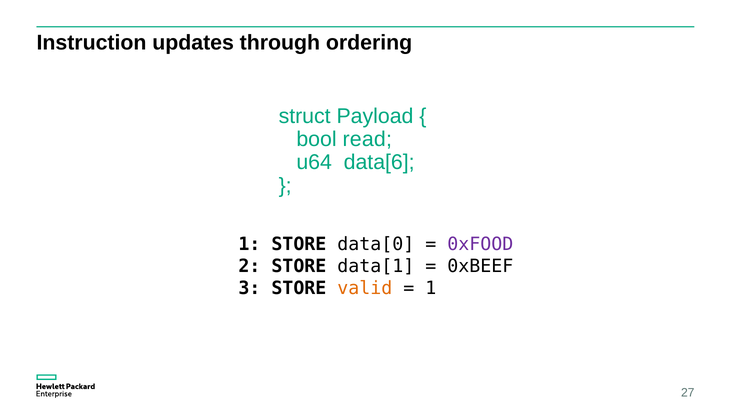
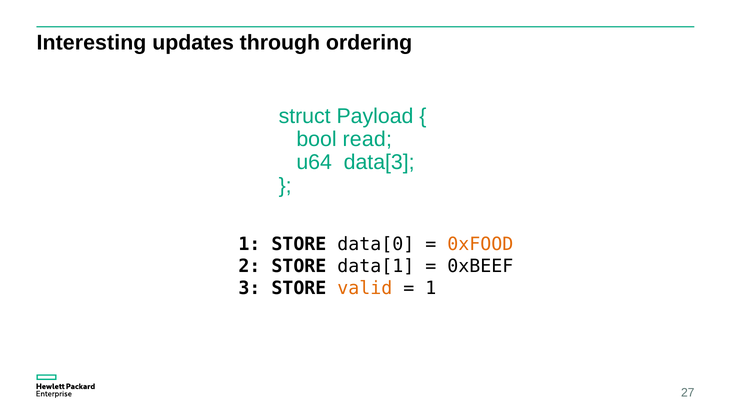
Instruction: Instruction -> Interesting (91, 43)
data[6: data[6 -> data[3 (379, 163)
0xFOOD colour: purple -> orange (480, 244)
